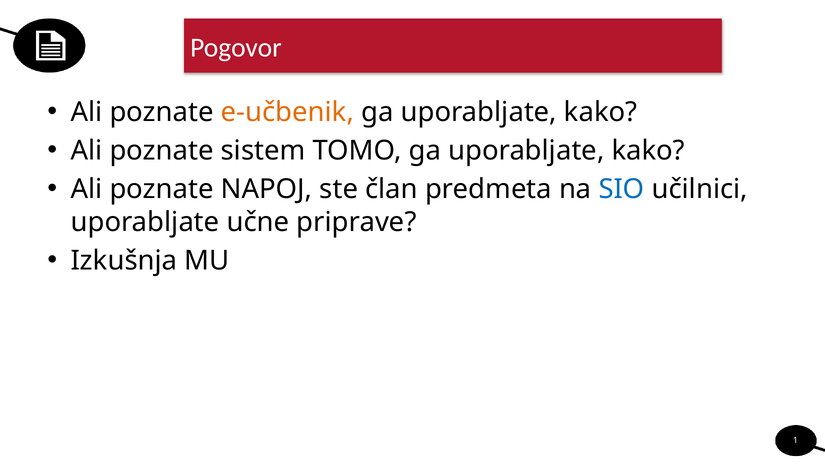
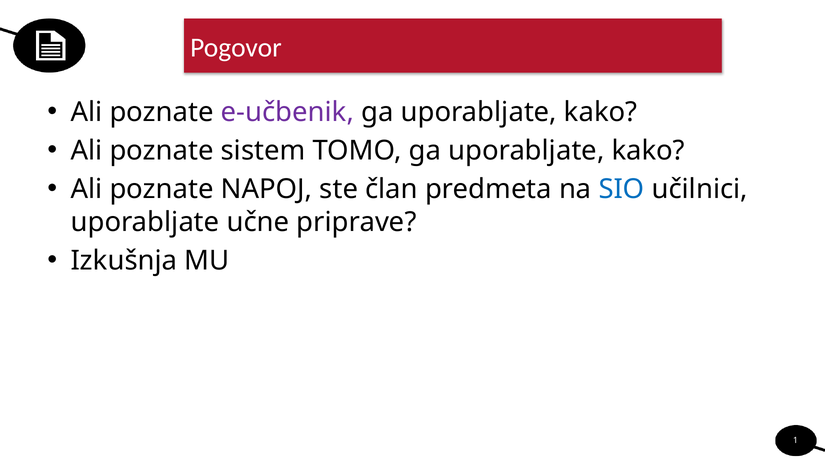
e-učbenik colour: orange -> purple (287, 112)
